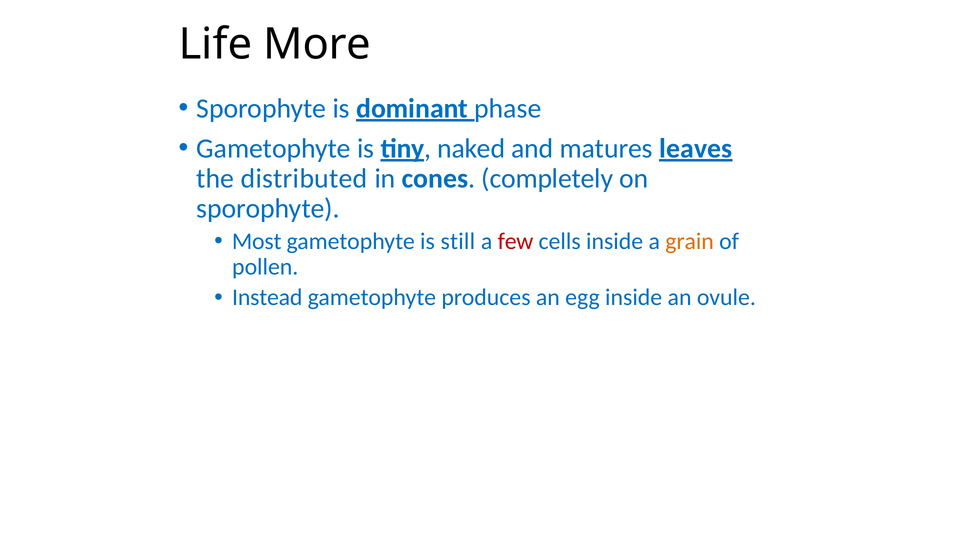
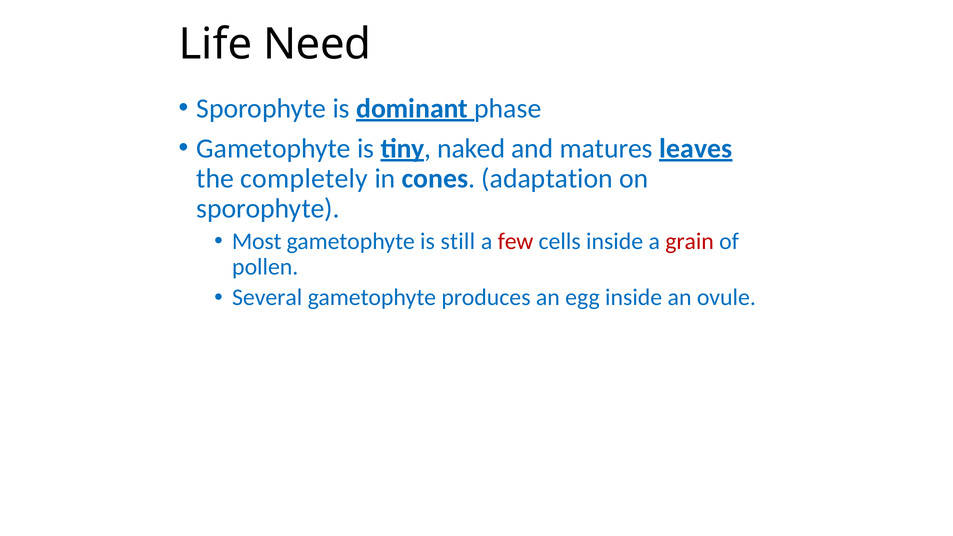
More: More -> Need (317, 44)
distributed: distributed -> completely (304, 178)
completely: completely -> adaptation (547, 178)
grain colour: orange -> red (690, 241)
Instead: Instead -> Several (267, 298)
